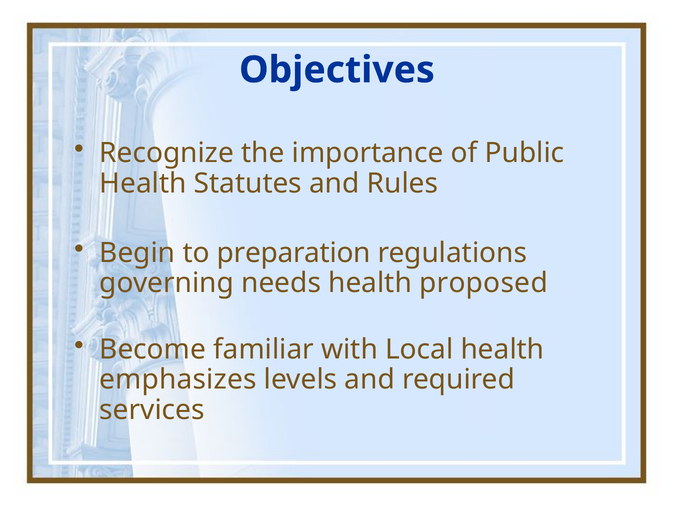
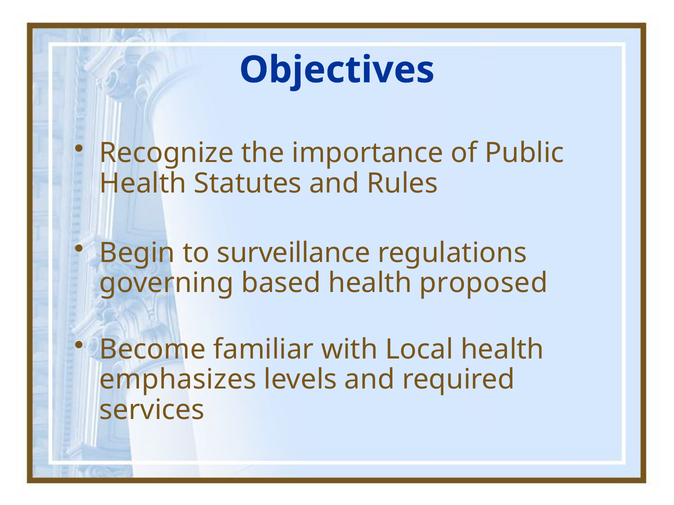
preparation: preparation -> surveillance (294, 253)
needs: needs -> based (281, 283)
